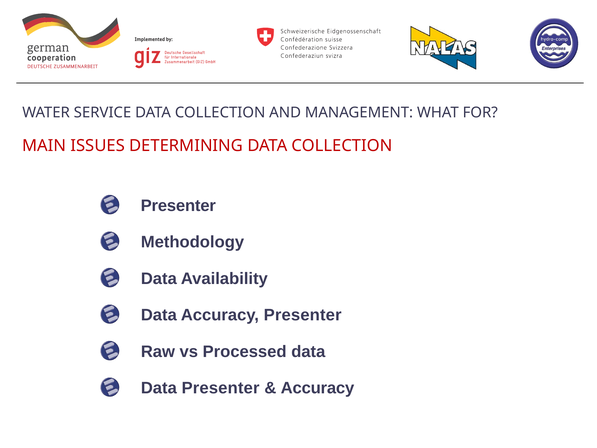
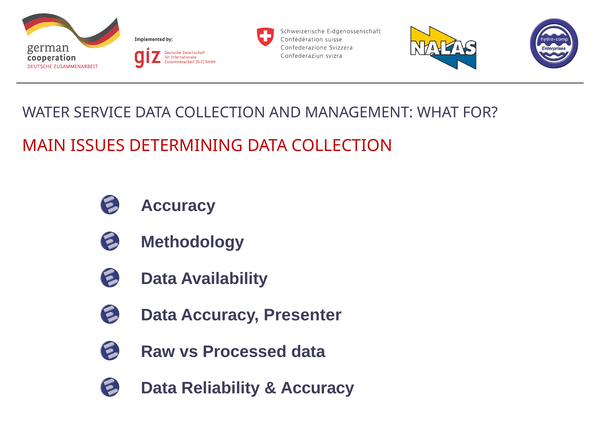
Presenter: Presenter -> Accuracy (178, 206)
Data Presenter: Presenter -> Reliability (221, 388)
